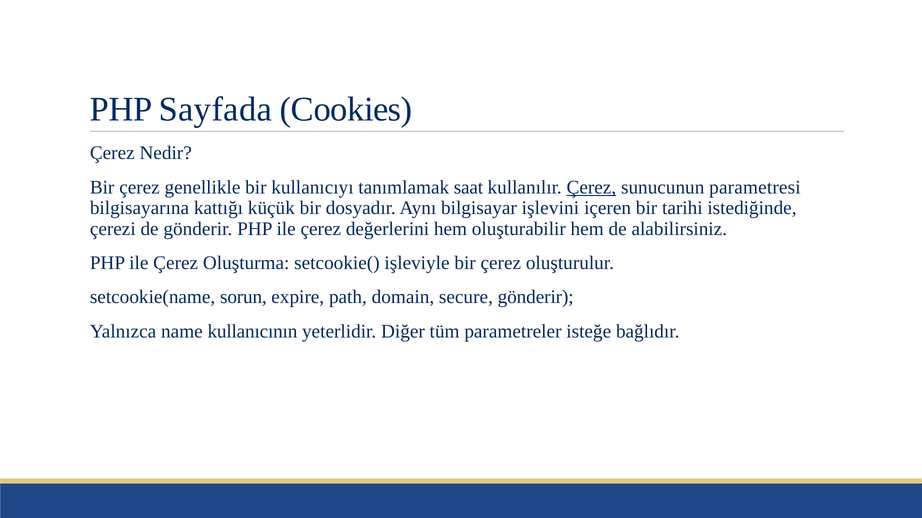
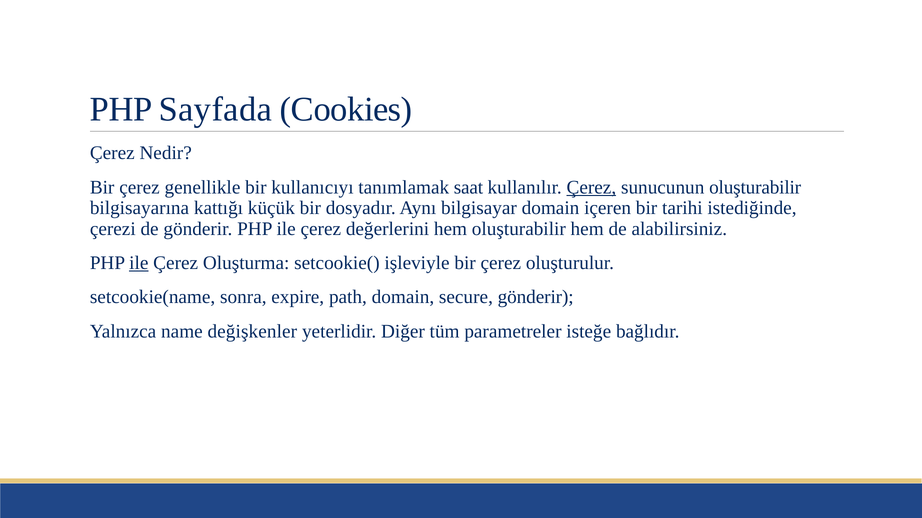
sunucunun parametresi: parametresi -> oluşturabilir (755, 187)
bilgisayar işlevini: işlevini -> domain (550, 208)
ile underline: none -> present (139, 263)
sorun: sorun -> sonra (243, 297)
kullanıcının: kullanıcının -> değişkenler (252, 332)
